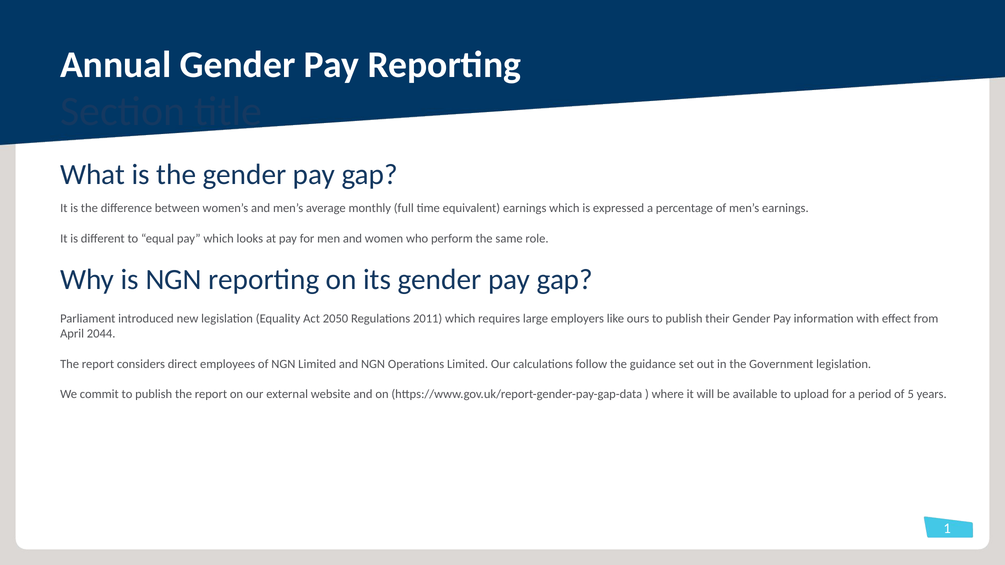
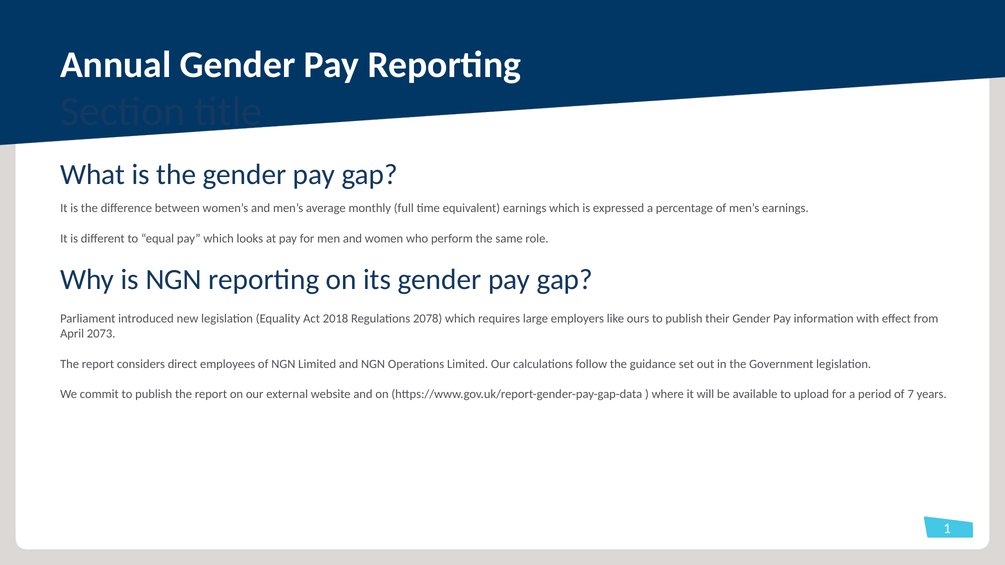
2050: 2050 -> 2018 (336, 319)
2011: 2011 -> 2078 (428, 319)
2044: 2044 -> 2073 (101, 334)
5: 5 -> 7 (911, 394)
